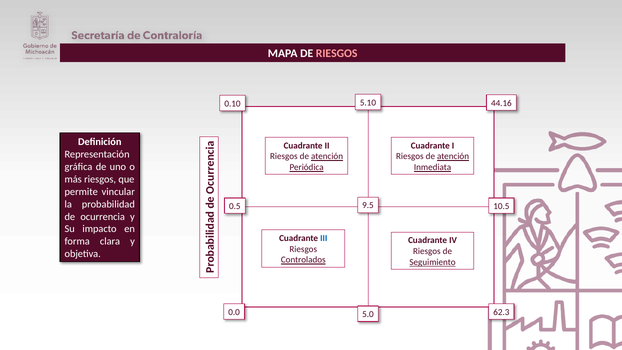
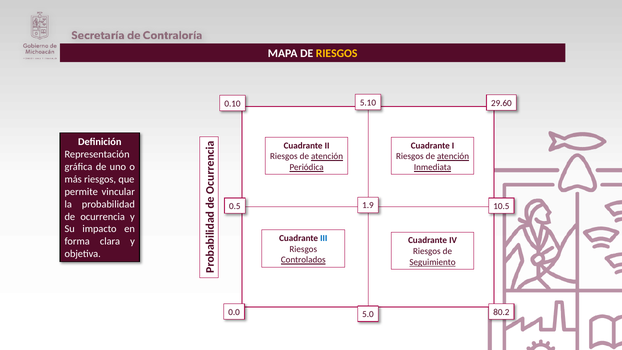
RIESGOS colour: pink -> yellow (337, 54)
44.16: 44.16 -> 29.60 (501, 103)
9.5: 9.5 -> 1.9 (368, 205)
62.3: 62.3 -> 80.2 (501, 312)
